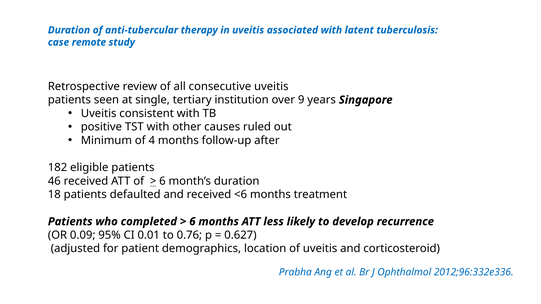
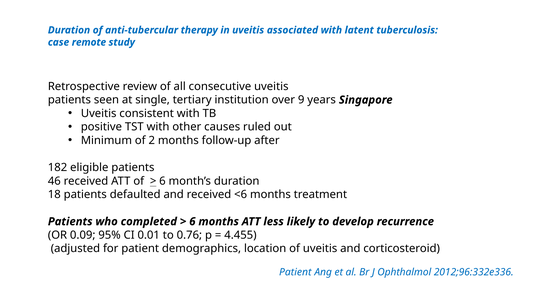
4: 4 -> 2 (152, 141)
0.627: 0.627 -> 4.455 (240, 235)
Prabha: Prabha -> Patient (295, 273)
